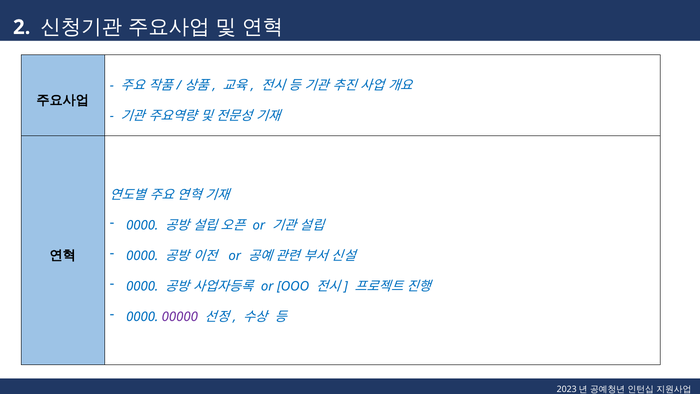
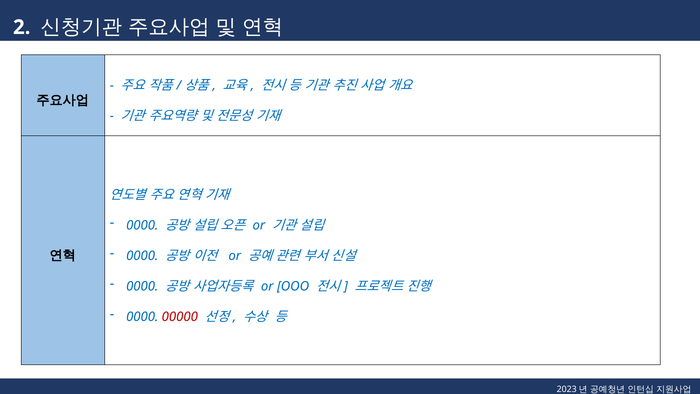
00000 colour: purple -> red (180, 317)
